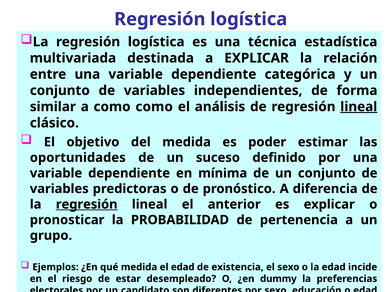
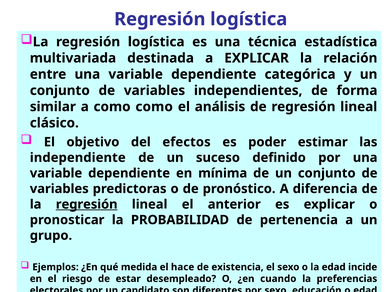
lineal underline: present -> none (359, 107)
del medida: medida -> efectos (187, 142)
oportunidades: oportunidades -> independiente (78, 157)
el edad: edad -> hace (183, 267)
dummy: dummy -> cuando (278, 278)
